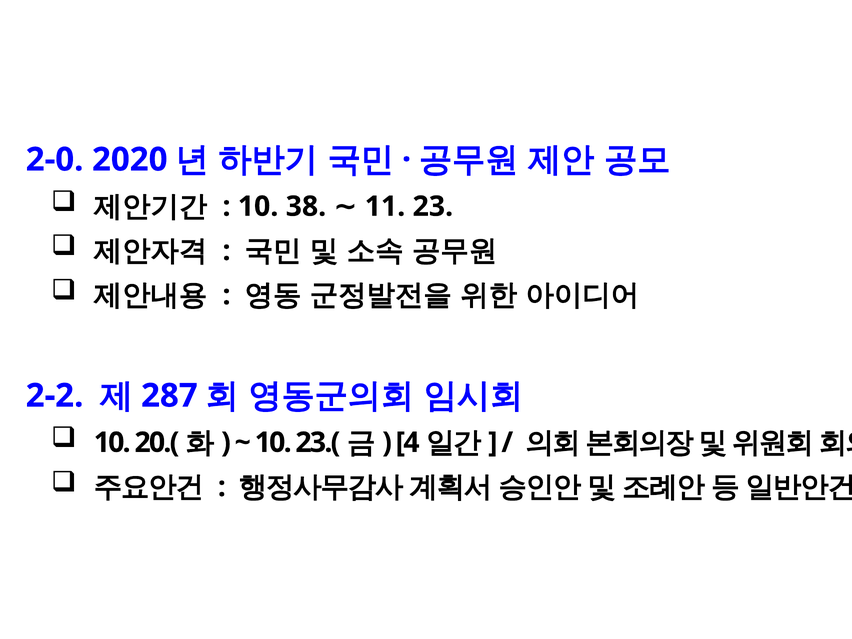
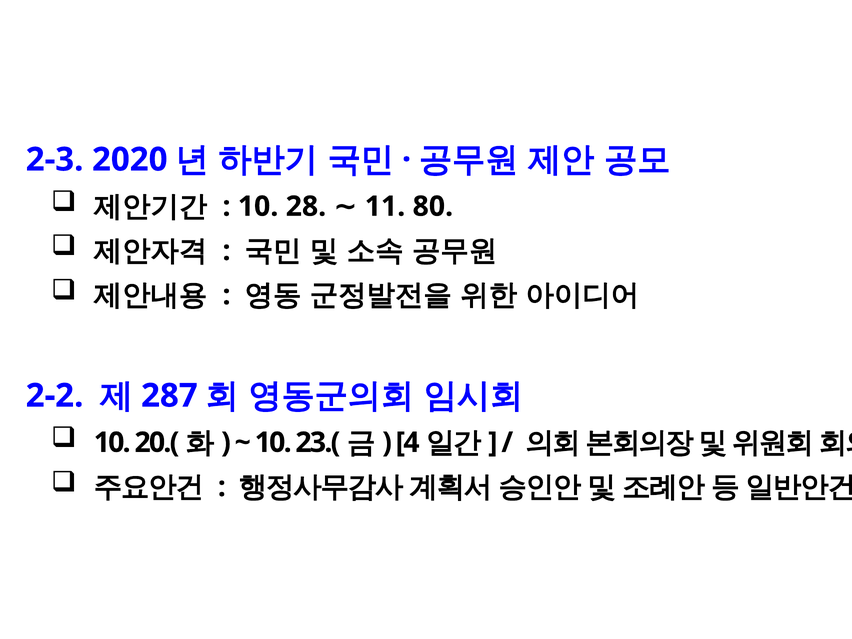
2-0: 2-0 -> 2-3 (55, 160)
38: 38 -> 28 (306, 206)
23: 23 -> 80 (433, 206)
